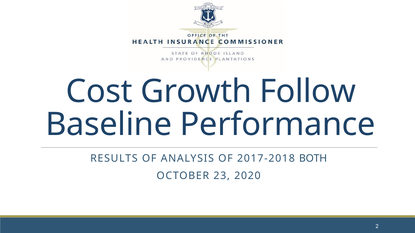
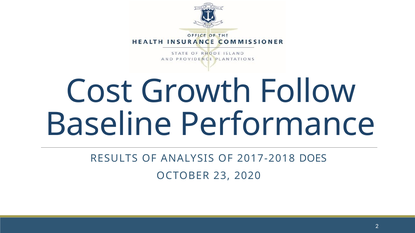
BOTH: BOTH -> DOES (313, 159)
